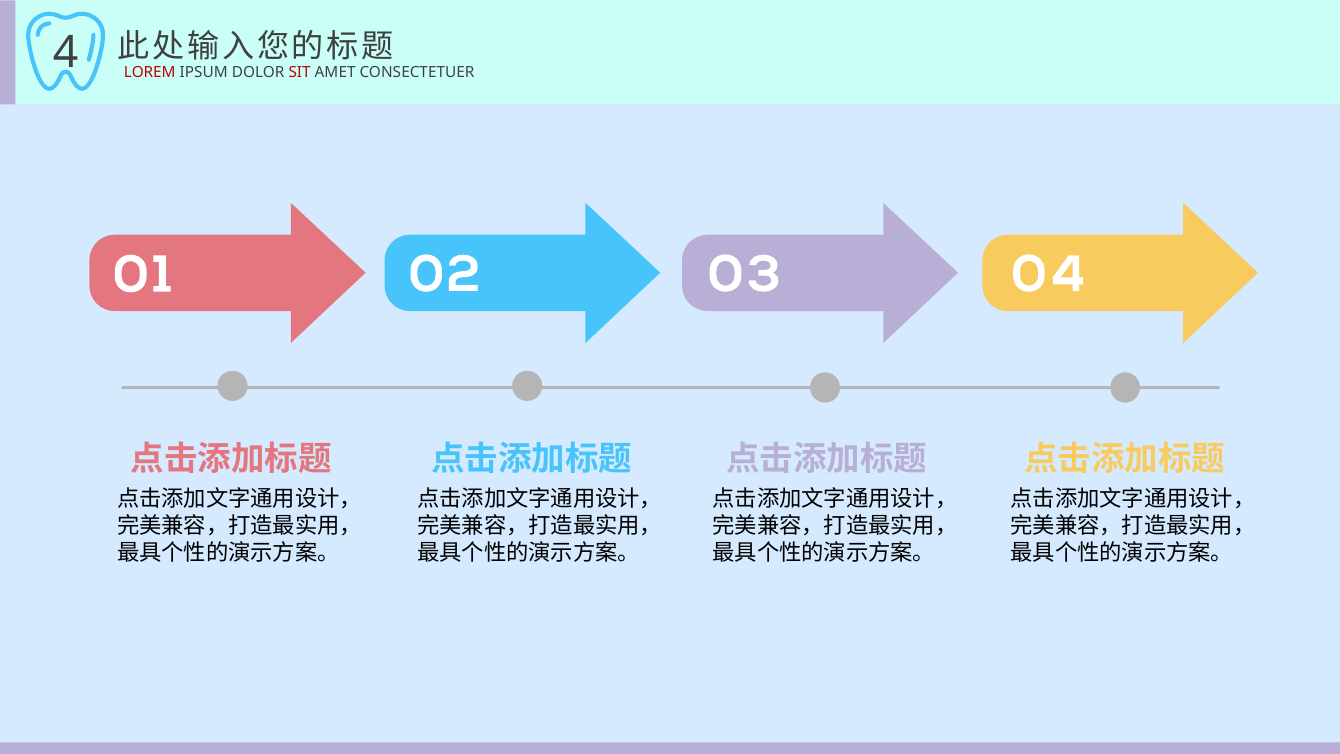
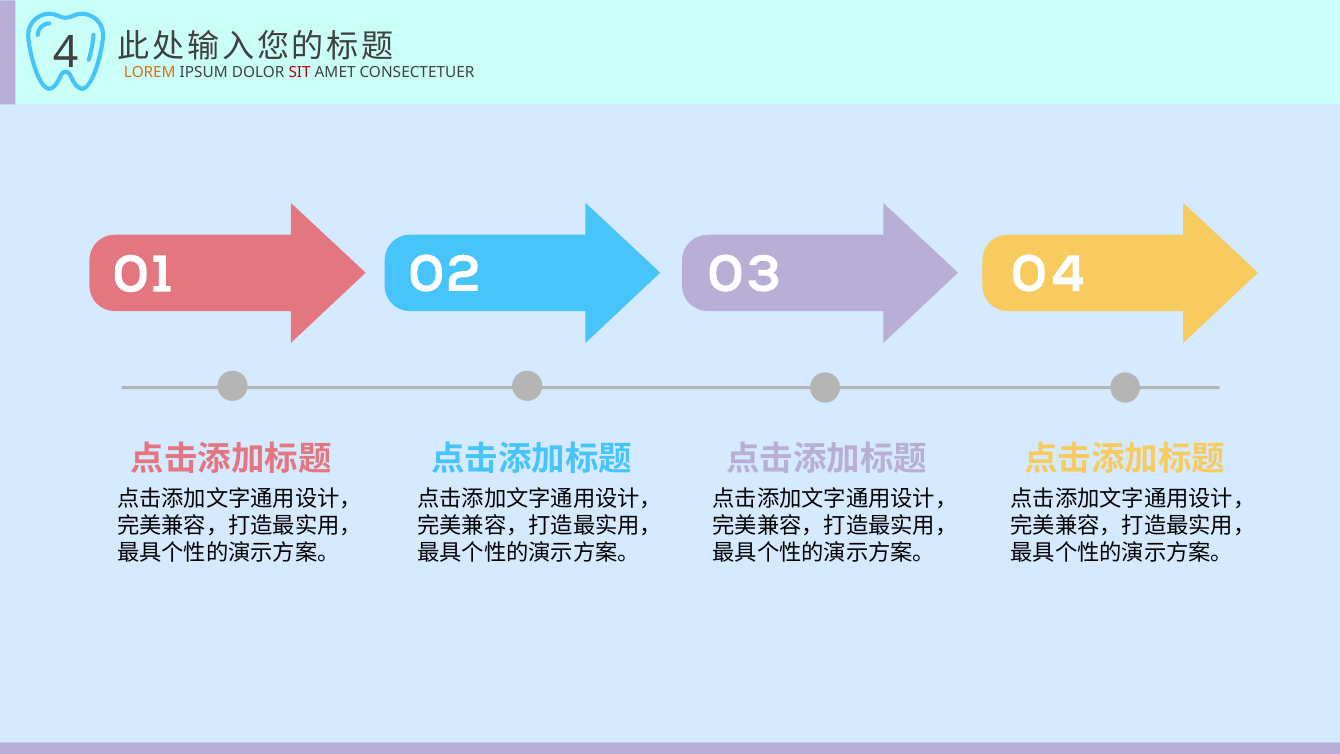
LOREM colour: red -> orange (150, 72)
